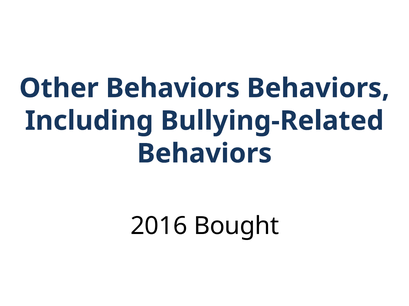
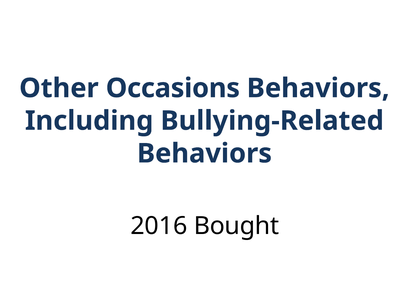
Other Behaviors: Behaviors -> Occasions (173, 88)
